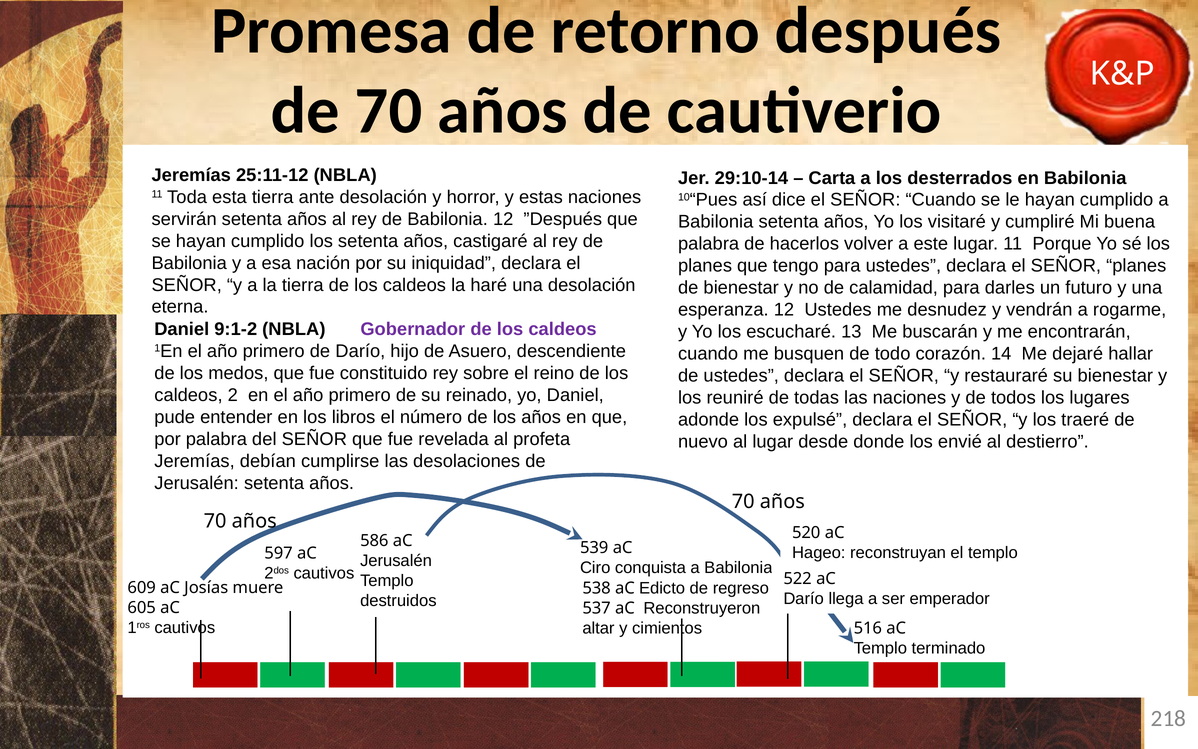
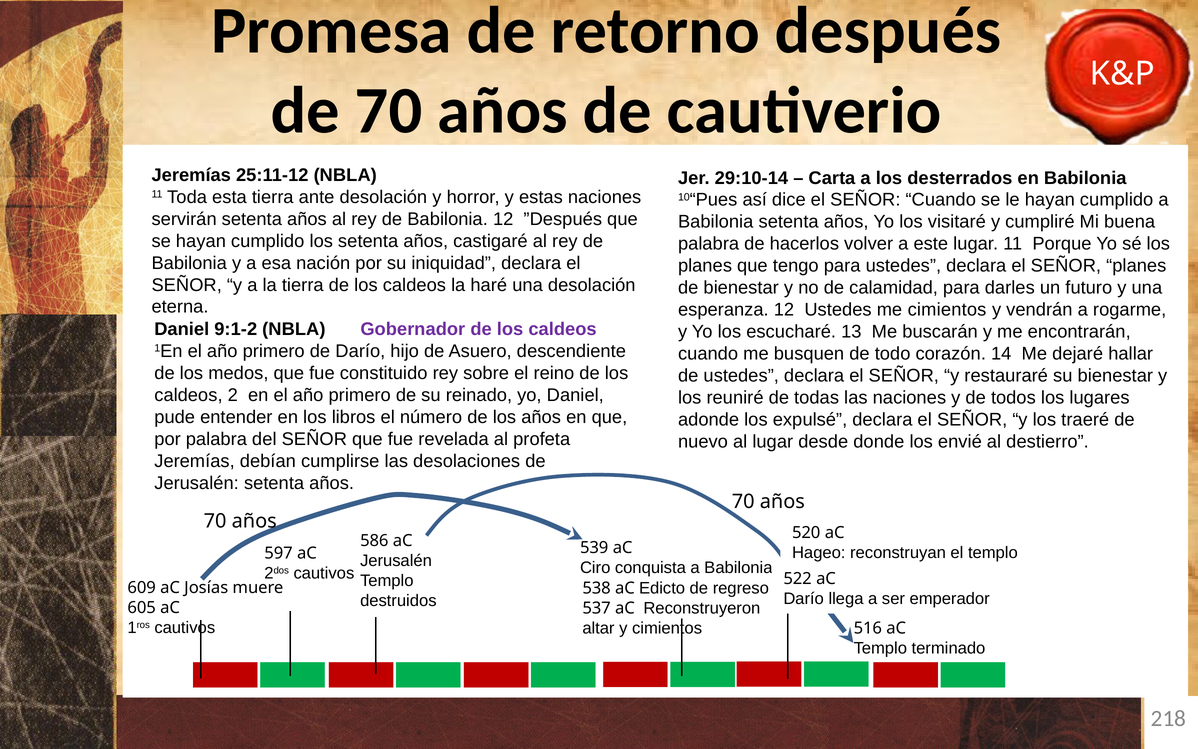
me desnudez: desnudez -> cimientos (947, 310)
